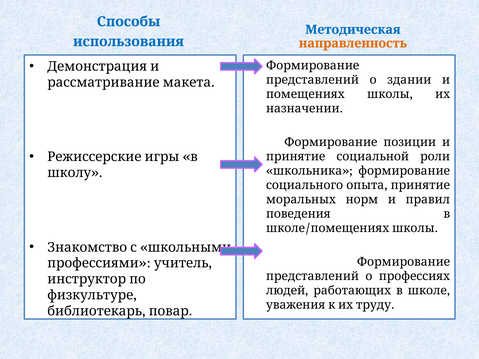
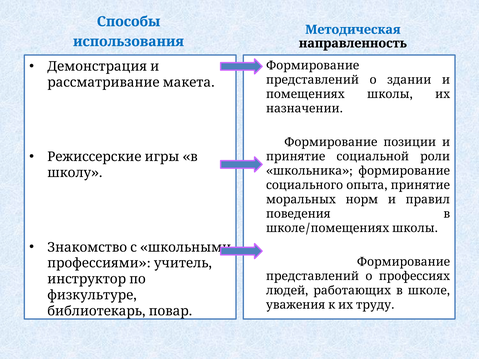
направленность colour: orange -> black (353, 43)
